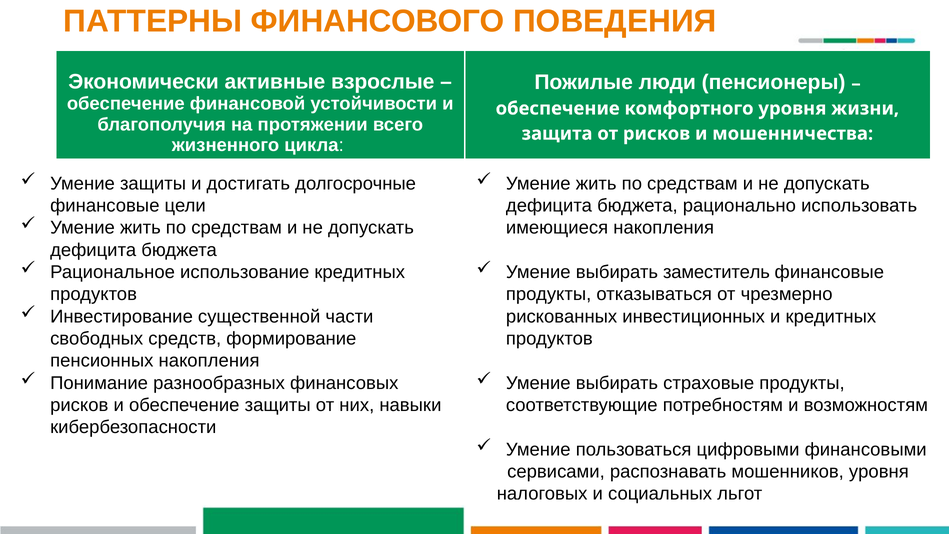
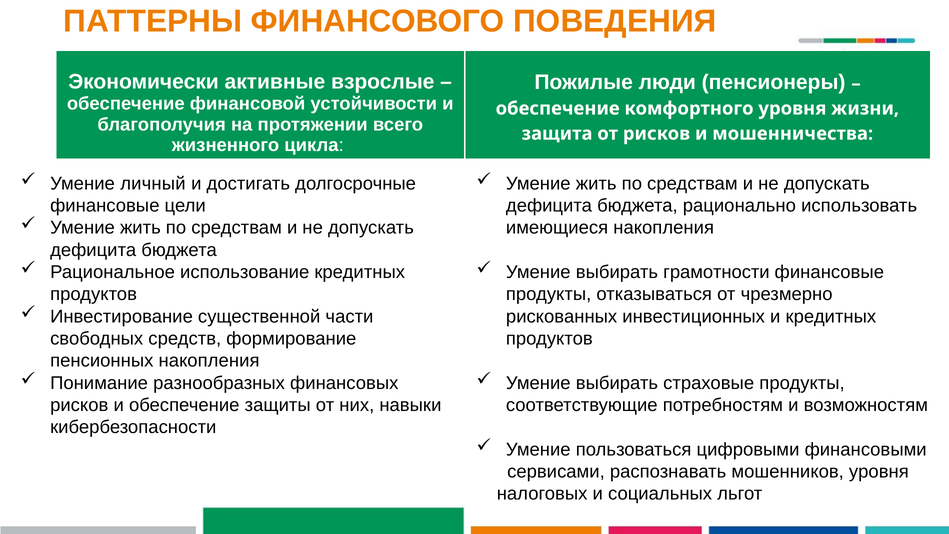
Умение защиты: защиты -> личный (153, 183)
заместитель: заместитель -> грамотности (716, 272)
